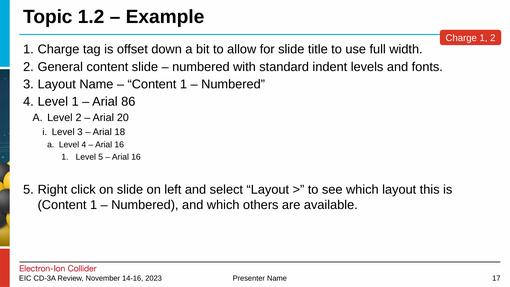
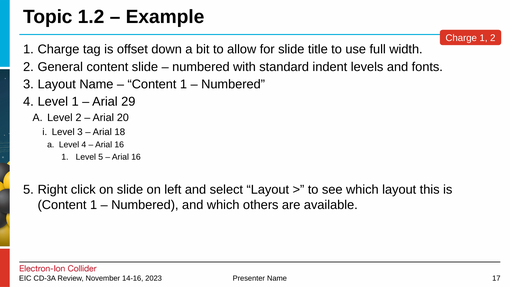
86: 86 -> 29 (128, 102)
